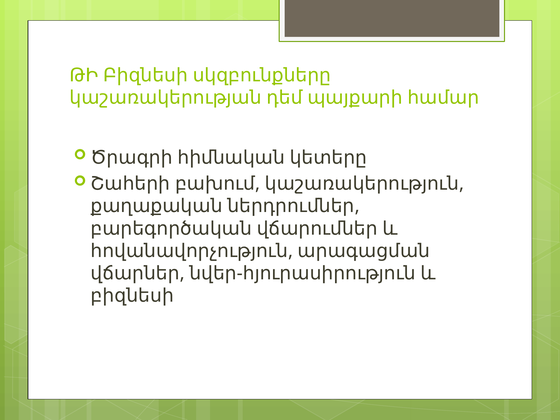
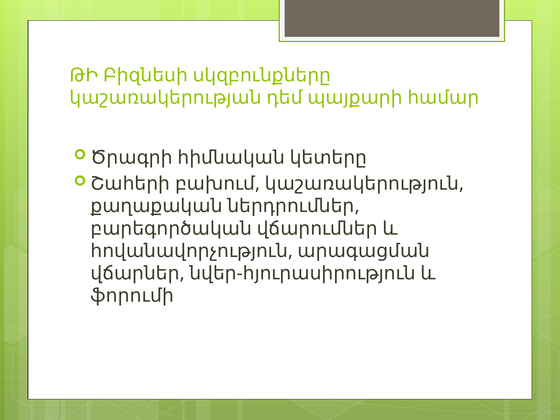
բիզնեսի: բիզնեսի -> ֆորումի (132, 296)
